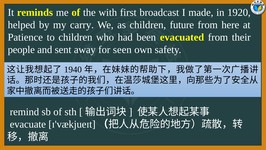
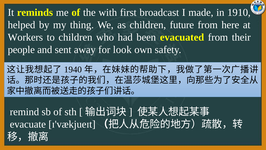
1920: 1920 -> 1910 (239, 12)
carry: carry -> thing (82, 25)
Patience: Patience -> Workers (25, 37)
seen: seen -> look (122, 50)
